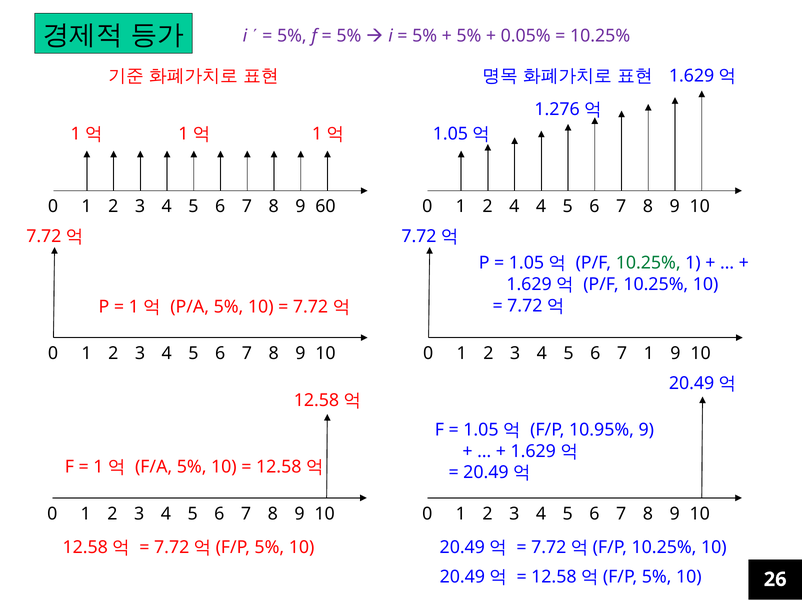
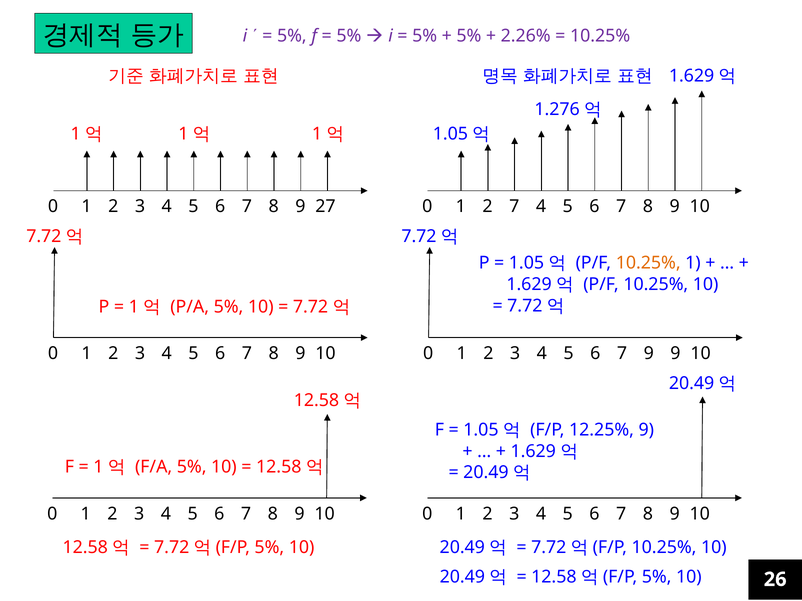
0.05%: 0.05% -> 2.26% (526, 36)
60: 60 -> 27 (325, 207)
2 4: 4 -> 7 (514, 207)
10.25% colour: green -> orange (648, 263)
7 1: 1 -> 9 (649, 354)
10.95%: 10.95% -> 12.25% (602, 430)
